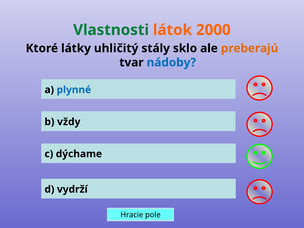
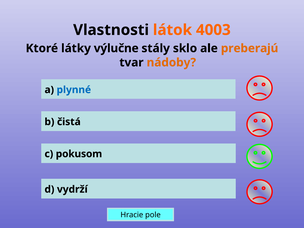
Vlastnosti colour: green -> black (111, 30)
2000: 2000 -> 4003 (213, 30)
uhličitý: uhličitý -> výlučne (116, 48)
nádoby colour: blue -> orange (171, 62)
vždy: vždy -> čistá (69, 122)
dýchame: dýchame -> pokusom (79, 154)
